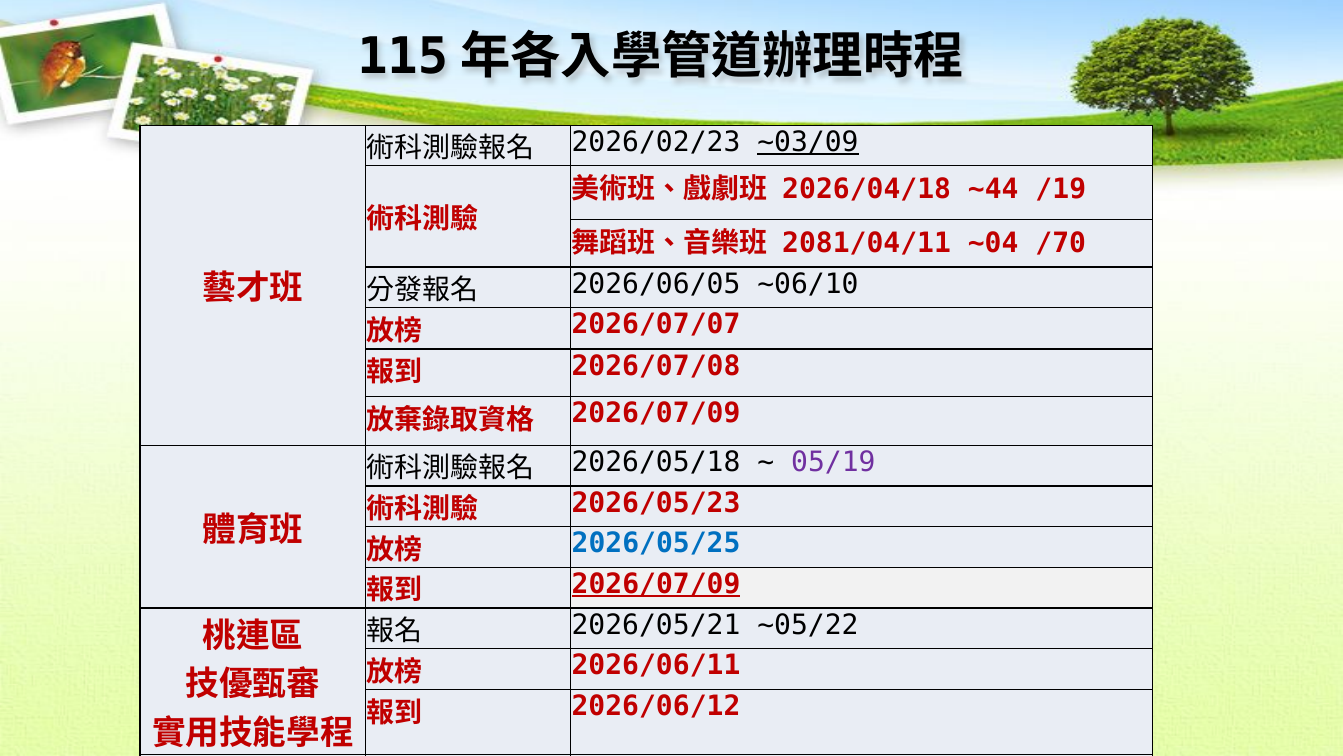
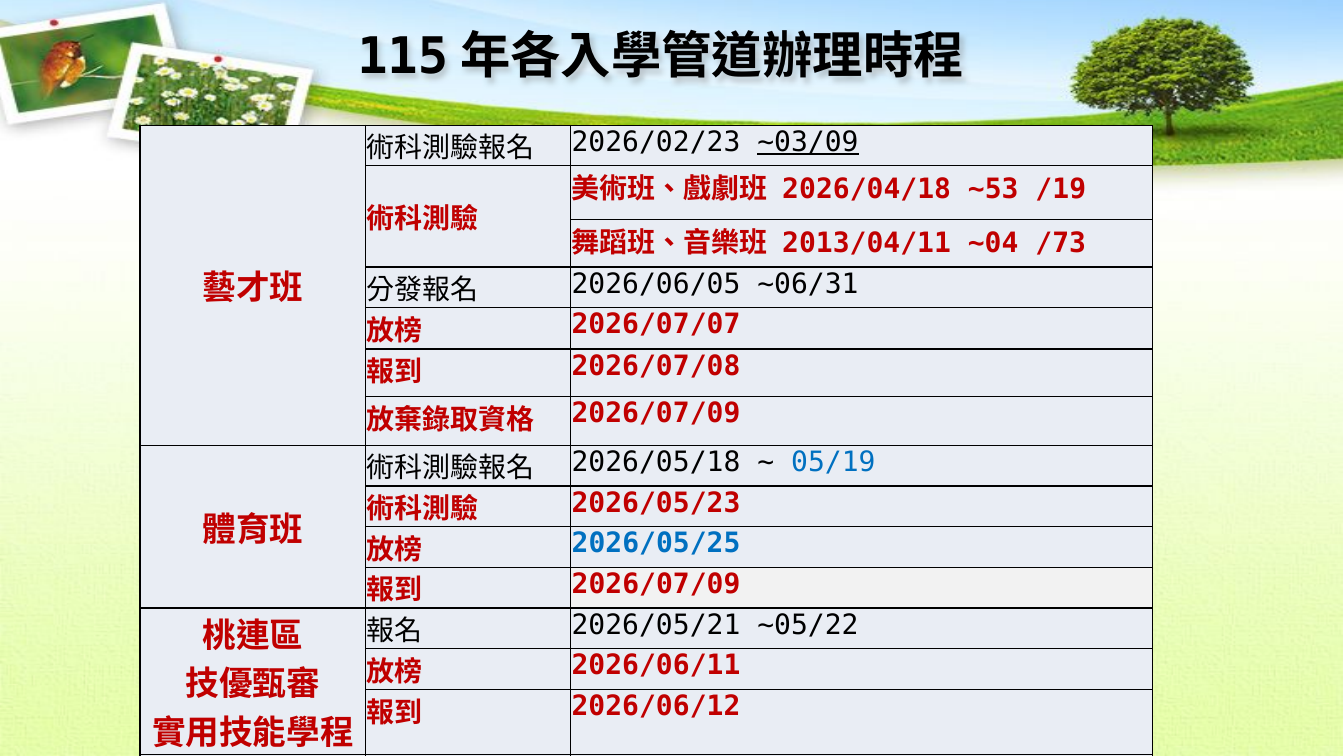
~44: ~44 -> ~53 (993, 189)
2081/04/11: 2081/04/11 -> 2013/04/11 (867, 243)
/70: /70 -> /73 (1061, 243)
~06/10: ~06/10 -> ~06/31 (808, 284)
05/19 colour: purple -> blue (833, 462)
2026/07/09 underline: present -> none (656, 584)
